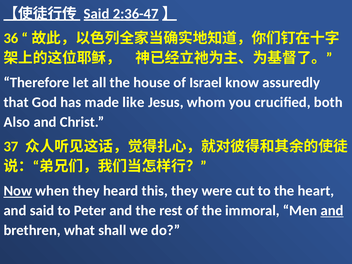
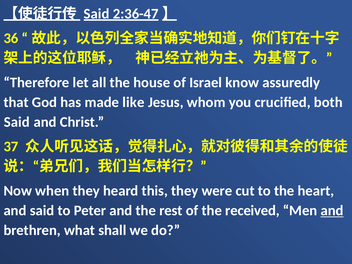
Also: Also -> Said (17, 122)
Now underline: present -> none (18, 191)
immoral: immoral -> received (252, 211)
